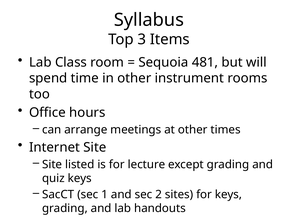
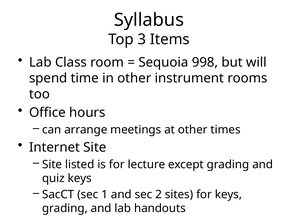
481: 481 -> 998 (205, 63)
